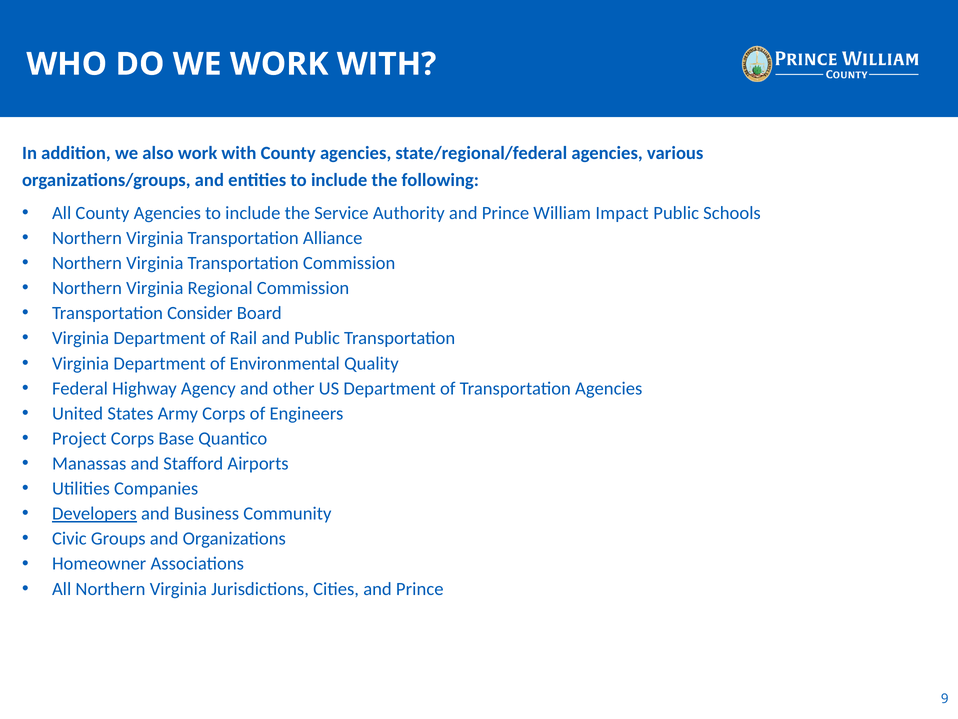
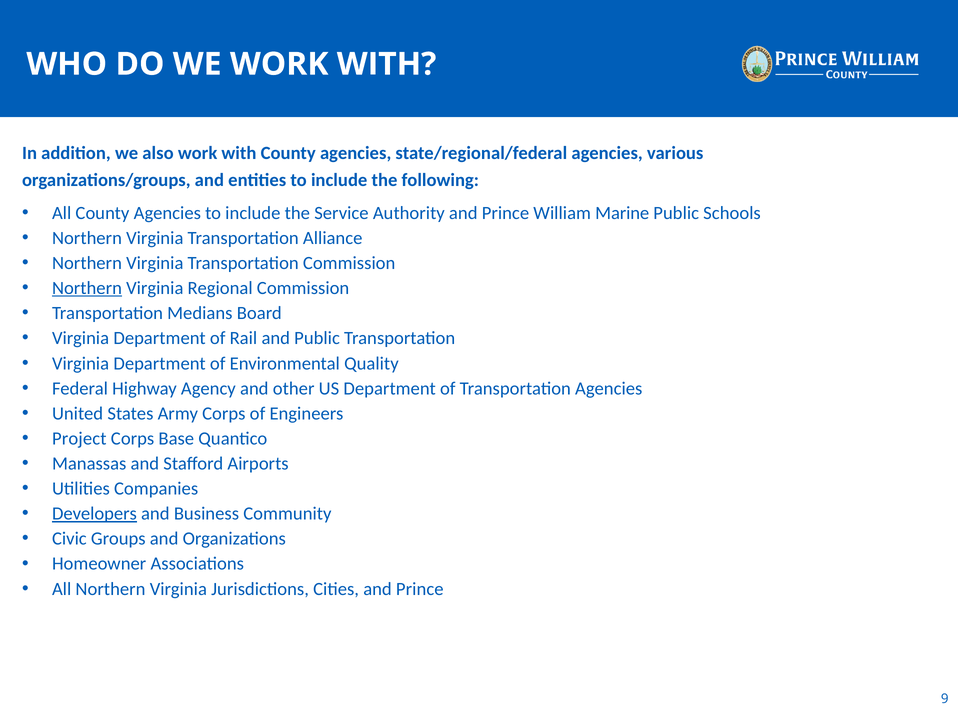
Impact: Impact -> Marine (622, 213)
Northern underline: none -> present (87, 288)
Consider: Consider -> Medians (200, 313)
